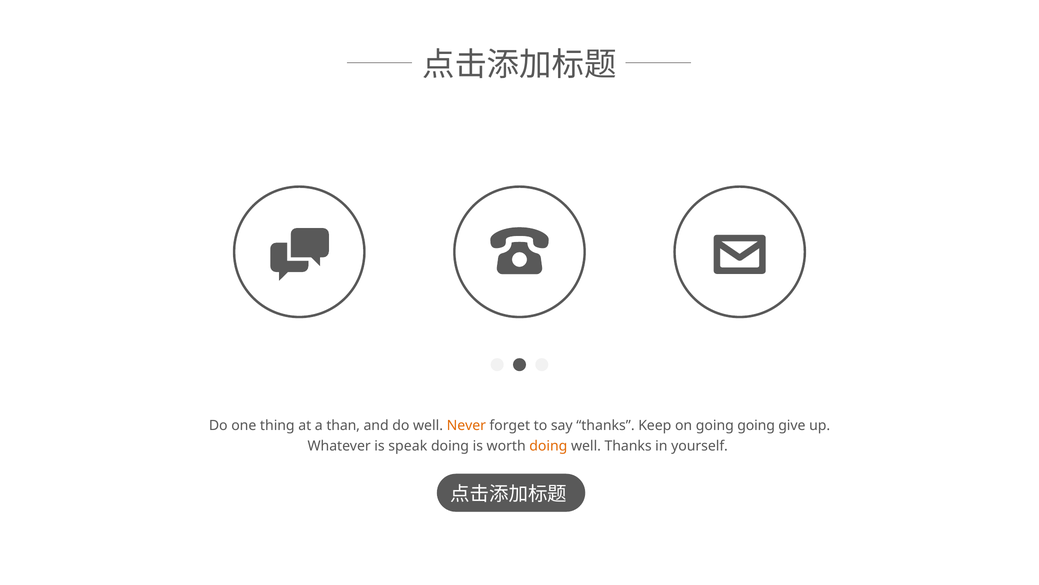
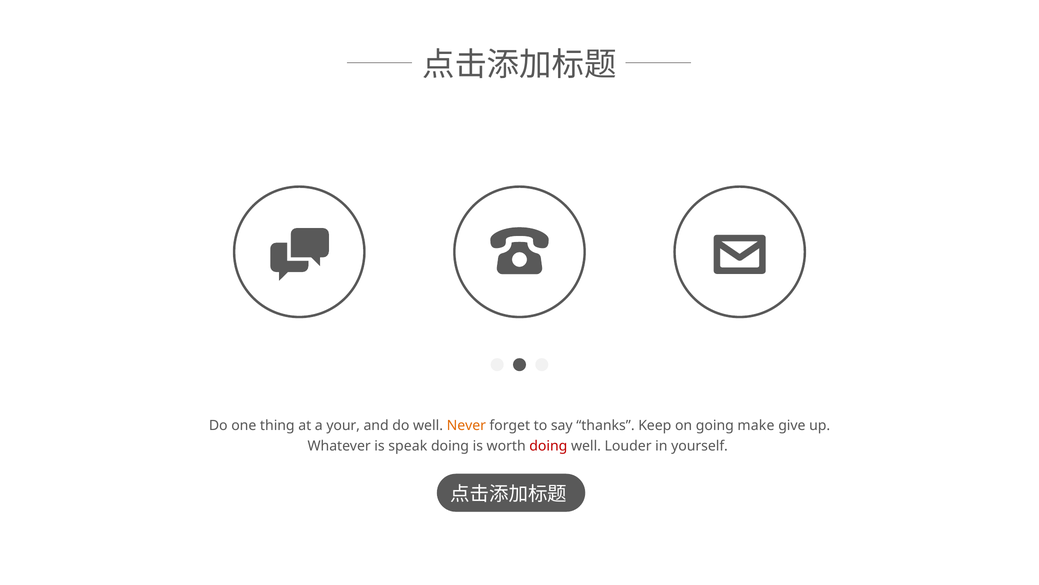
than: than -> your (343, 425)
going going: going -> make (756, 425)
doing colour: orange -> red (548, 446)
well Thanks: Thanks -> Louder (628, 446)
